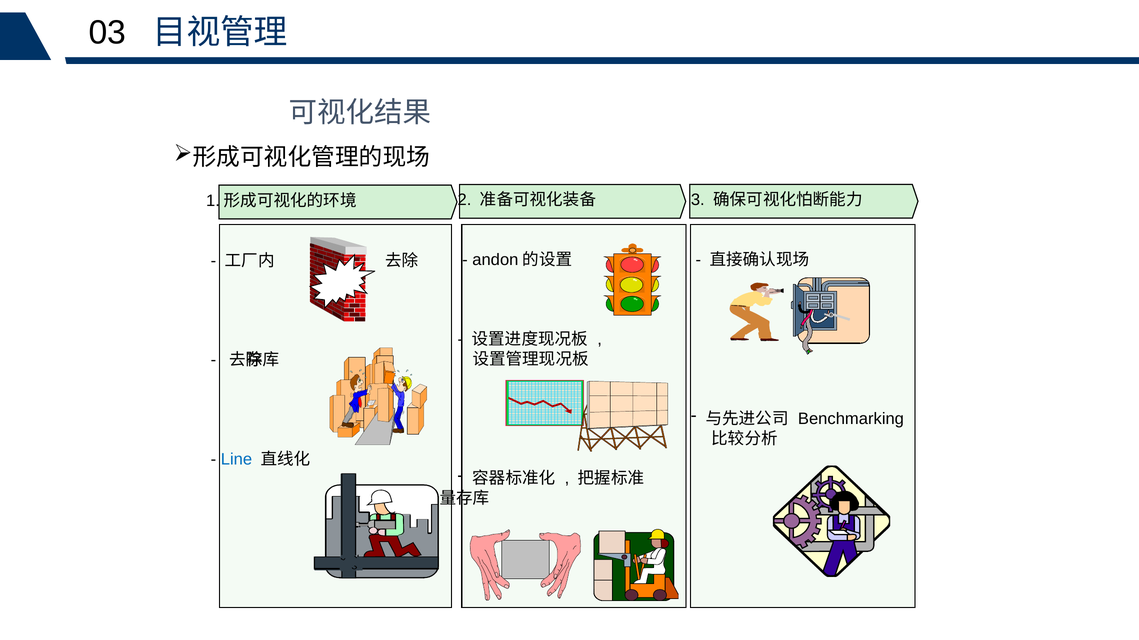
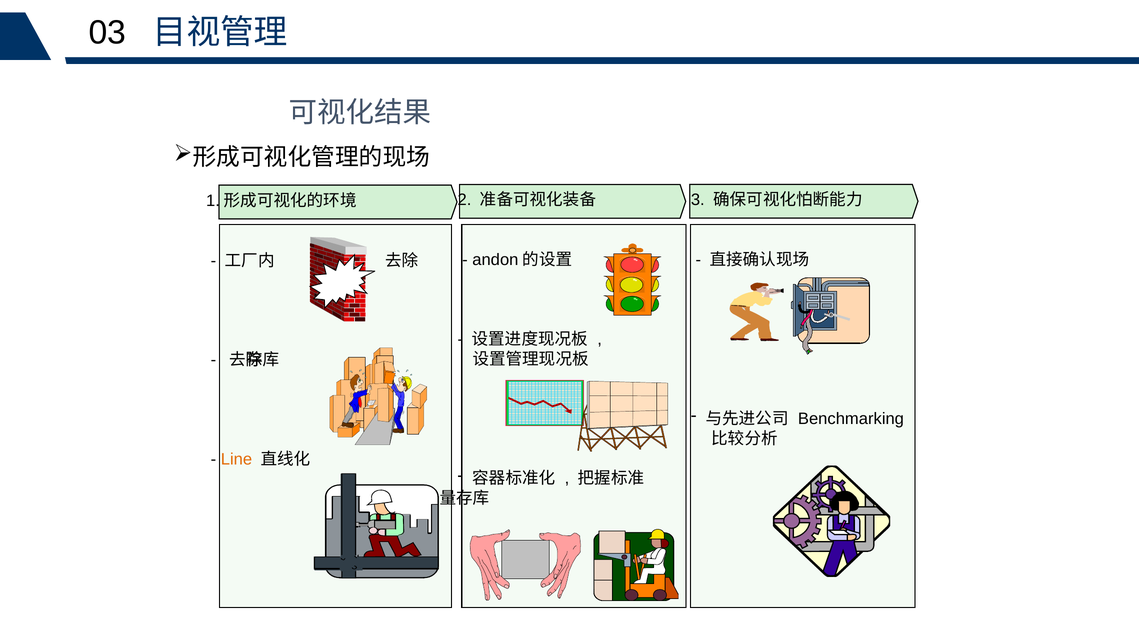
Line colour: blue -> orange (237, 460)
